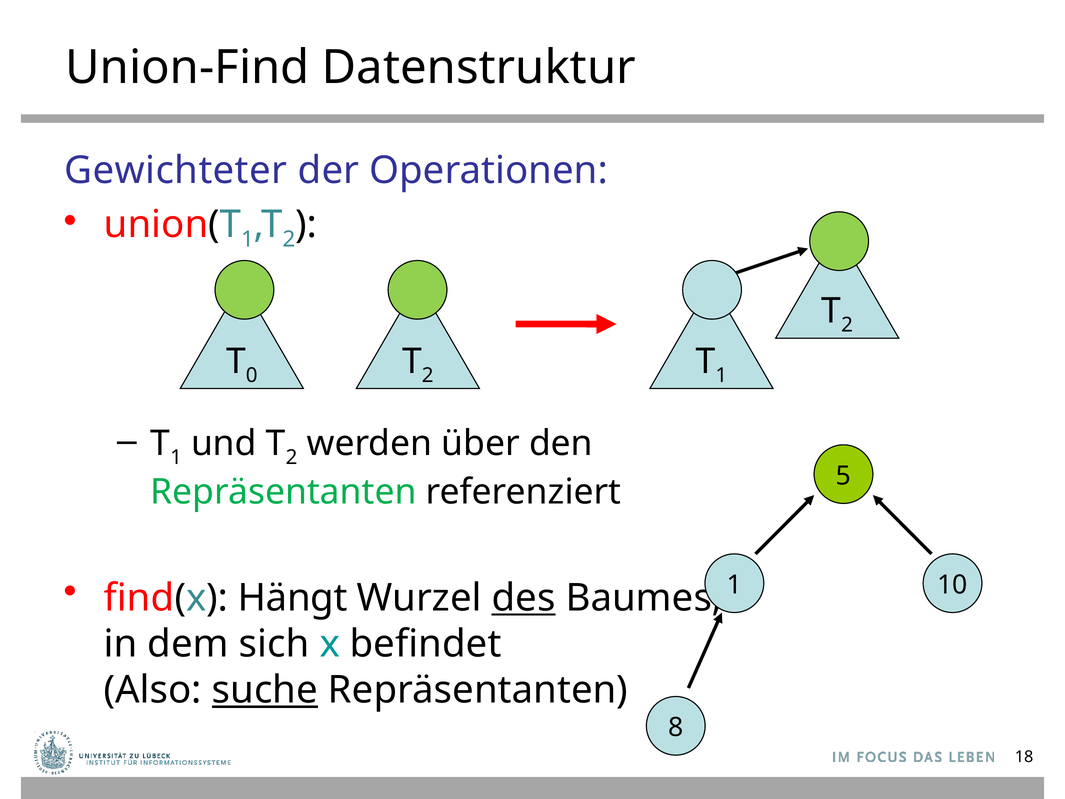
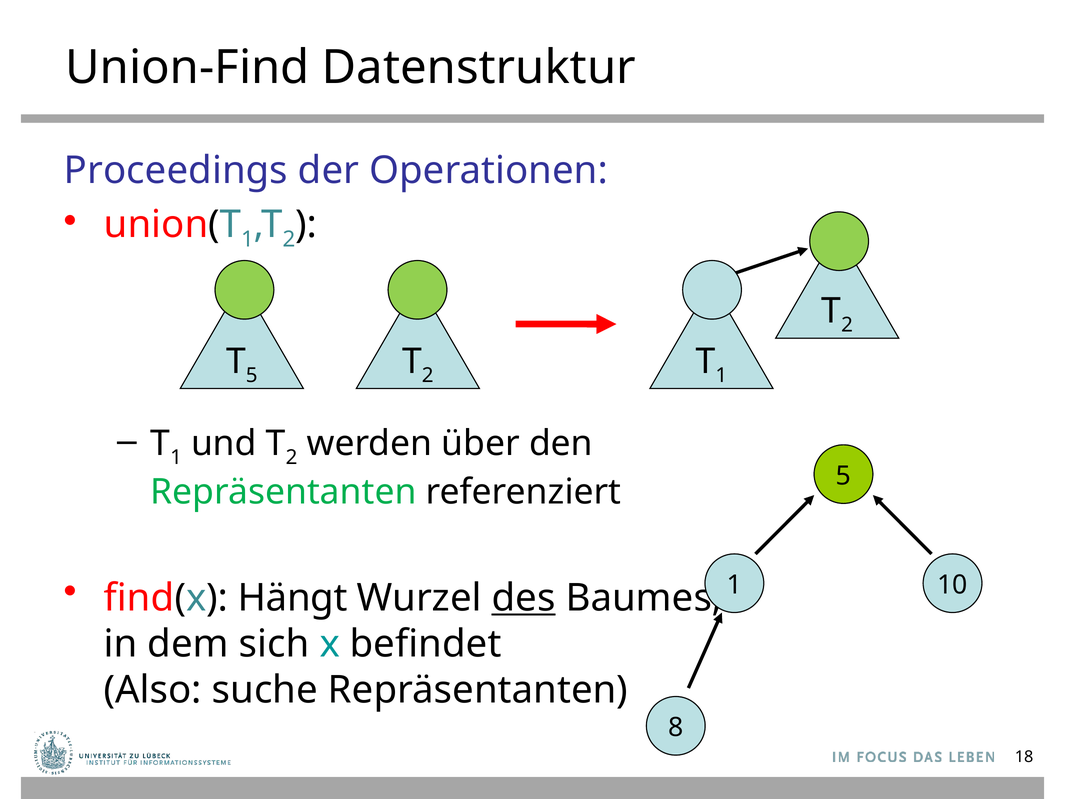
Gewichteter: Gewichteter -> Proceedings (176, 171)
0: 0 -> 5 (252, 375)
suche underline: present -> none (265, 690)
